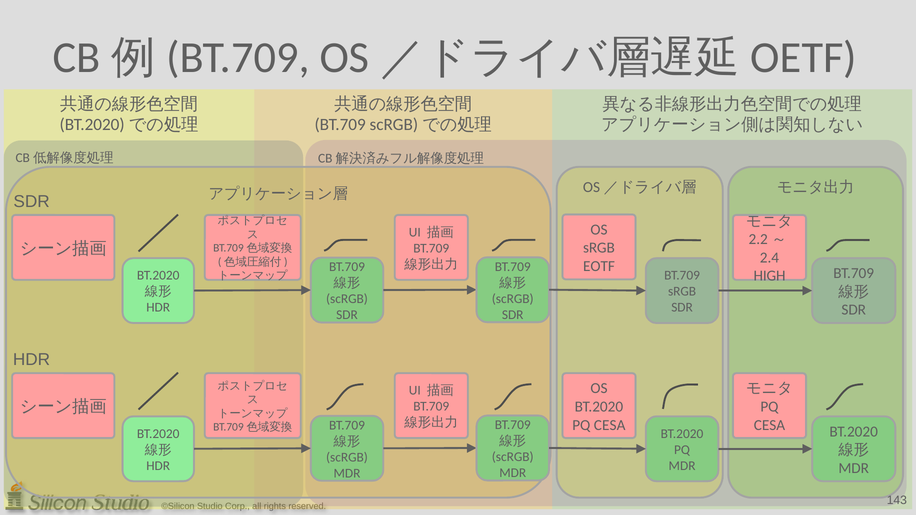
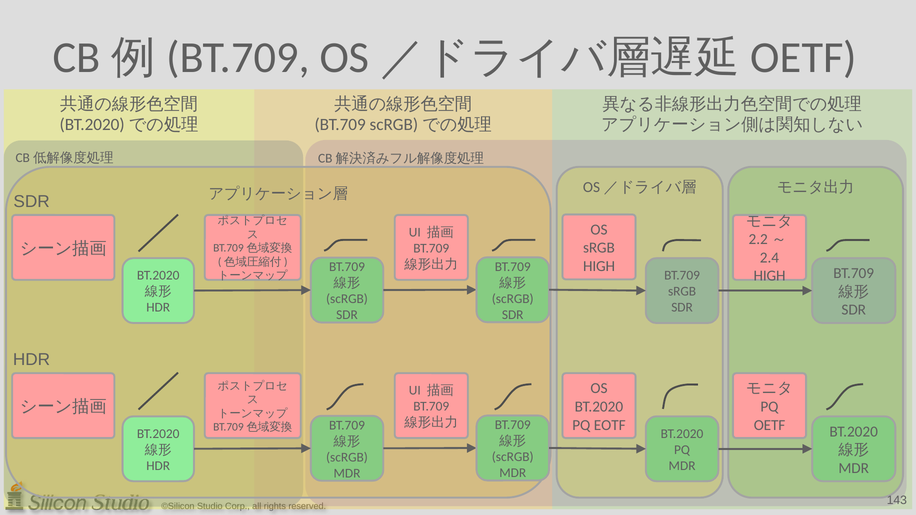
EOTF: EOTF -> HIGH (599, 266)
CESA: CESA -> EOTF (610, 425)
CESA: CESA -> OETF (770, 425)
